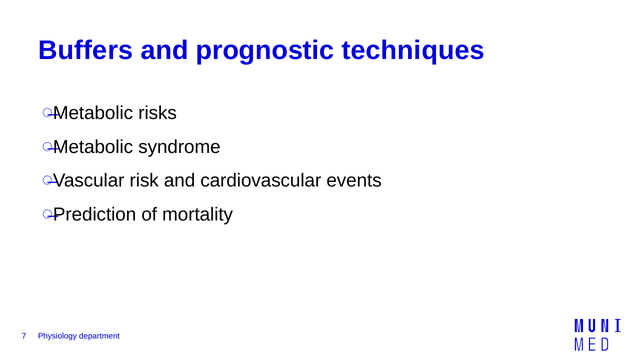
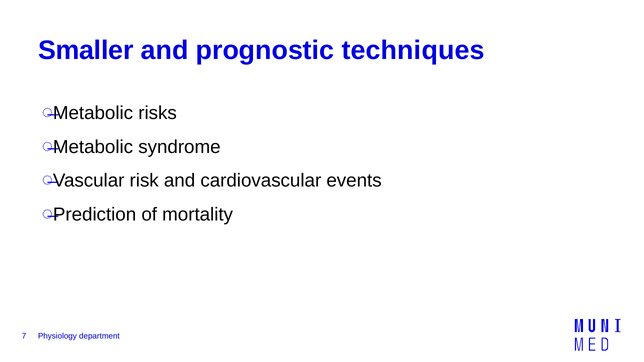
Buffers: Buffers -> Smaller (86, 51)
